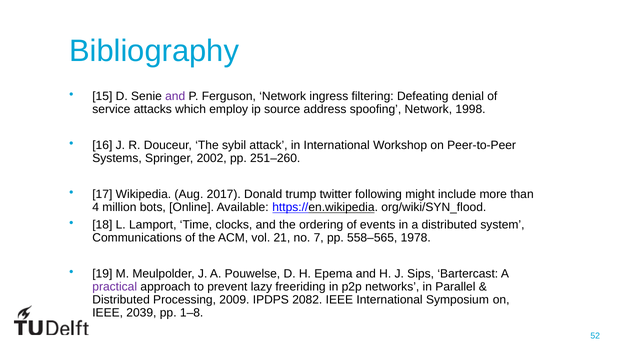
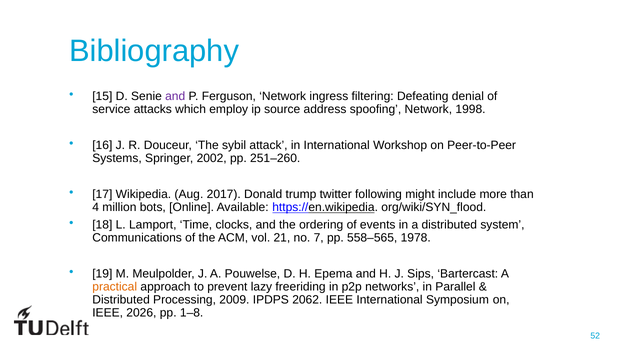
practical colour: purple -> orange (115, 287)
2082: 2082 -> 2062 (307, 300)
2039: 2039 -> 2026 (141, 313)
